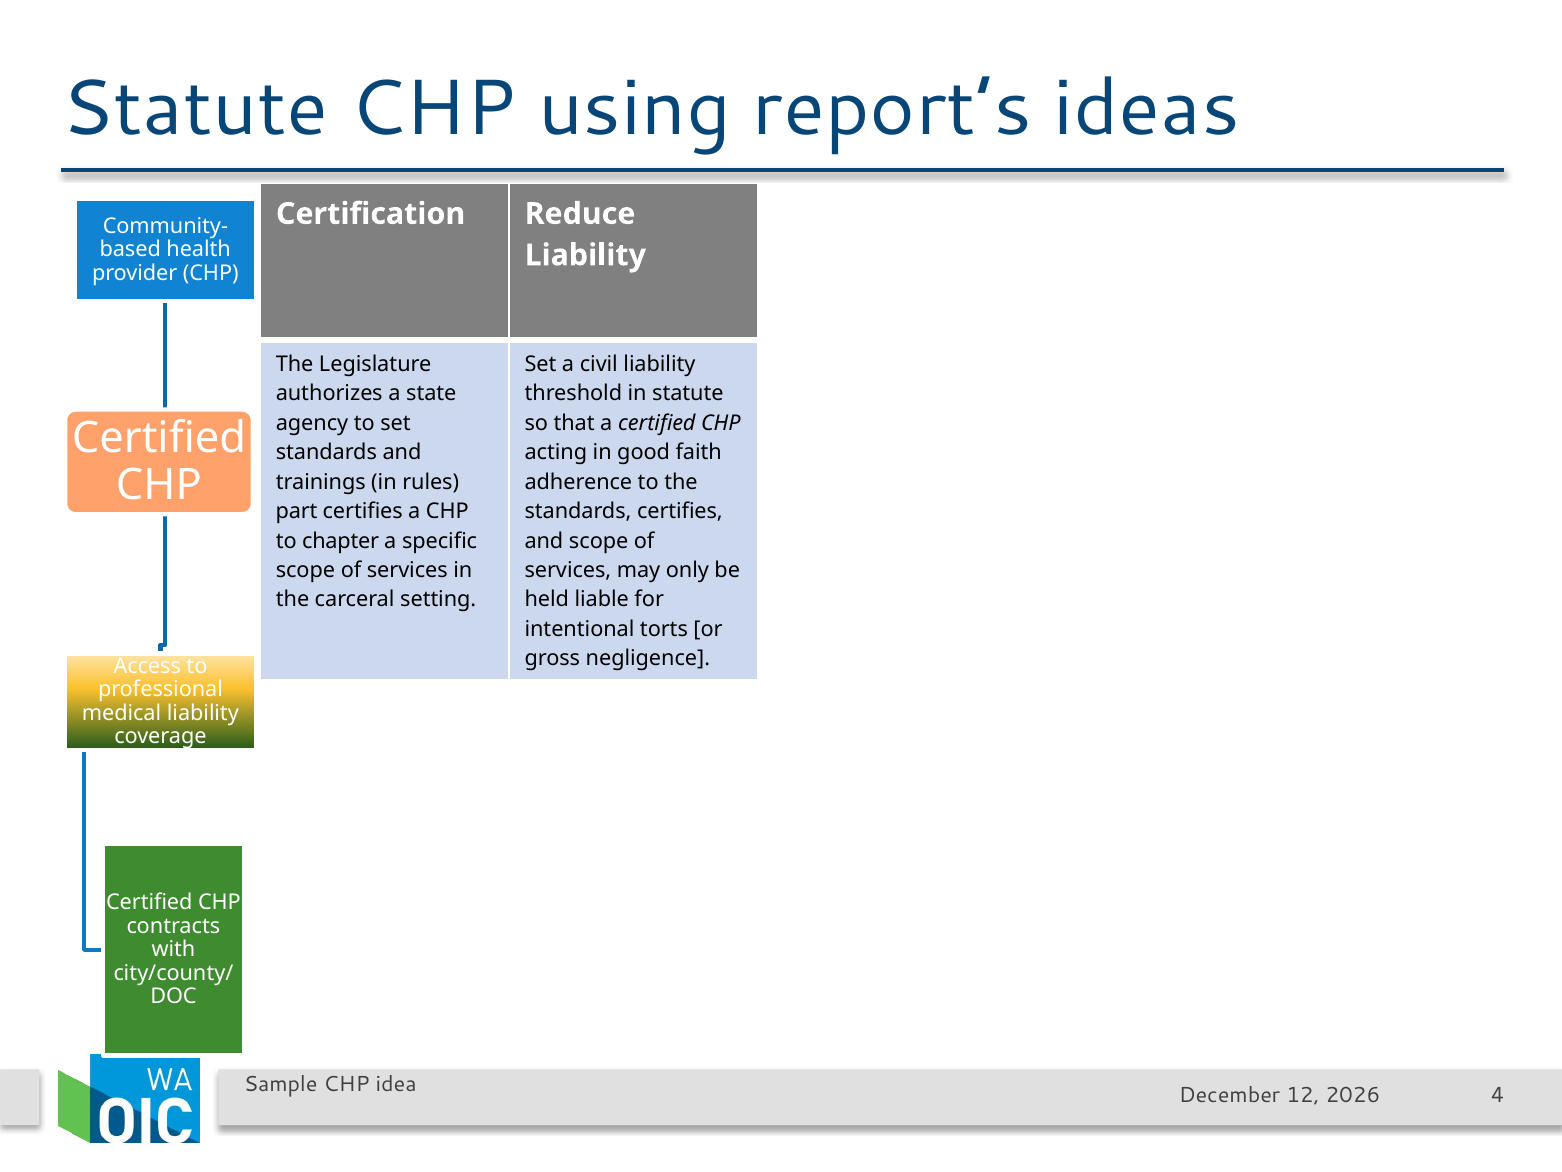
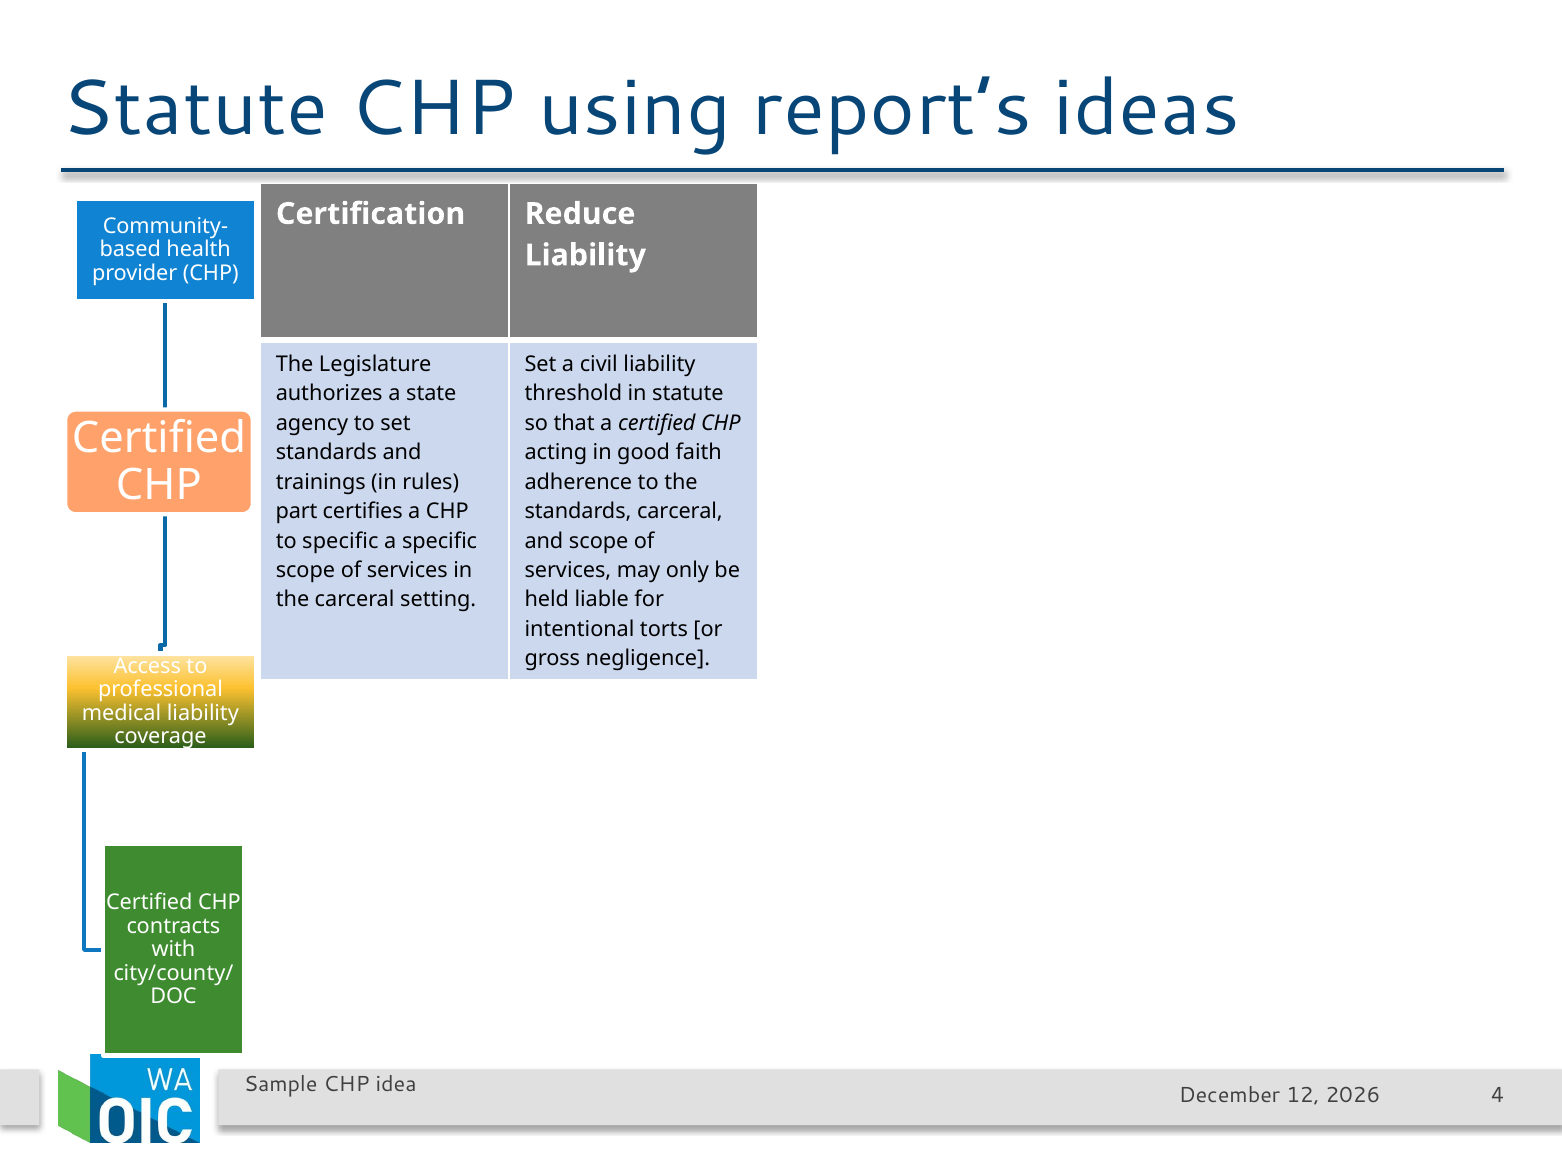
standards certifies: certifies -> carceral (680, 511)
to chapter: chapter -> specific (340, 541)
